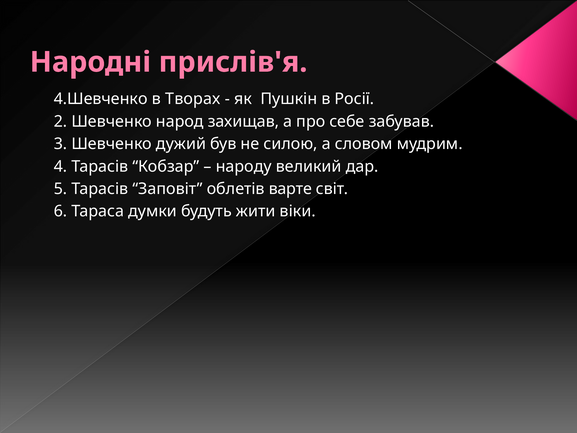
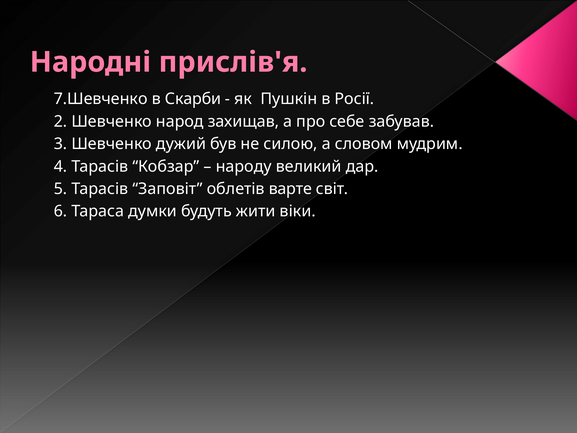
4.Шевченко: 4.Шевченко -> 7.Шевченко (101, 99)
Творах: Творах -> Скарби (193, 99)
